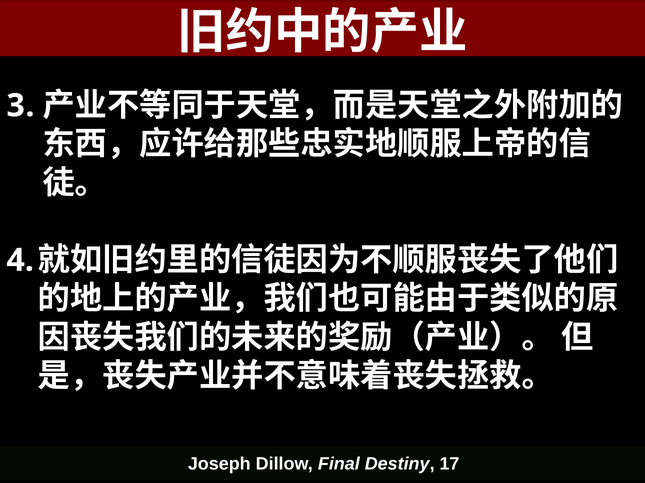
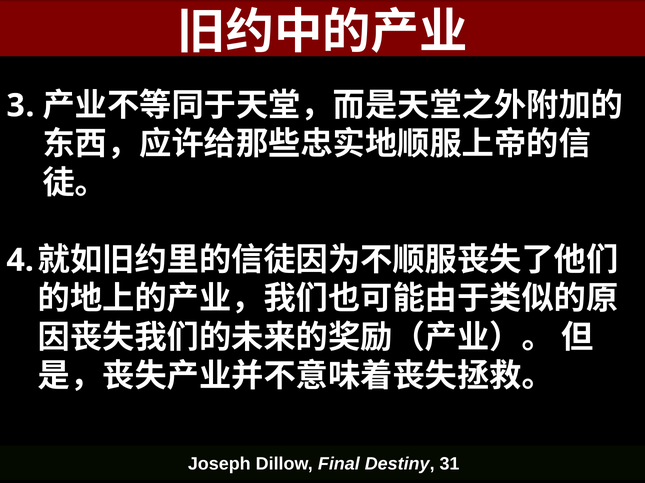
17: 17 -> 31 (449, 465)
